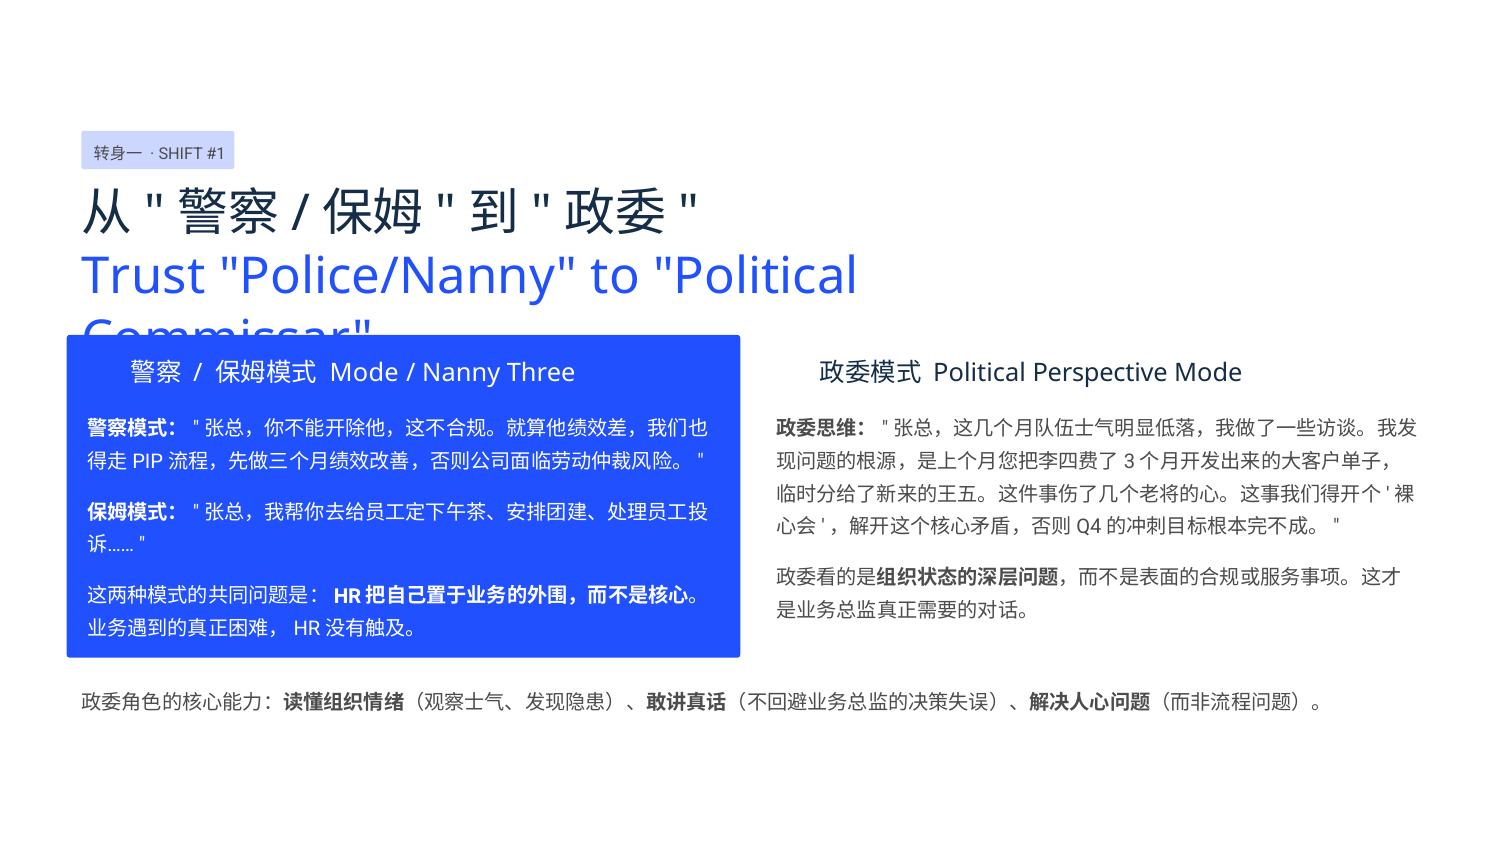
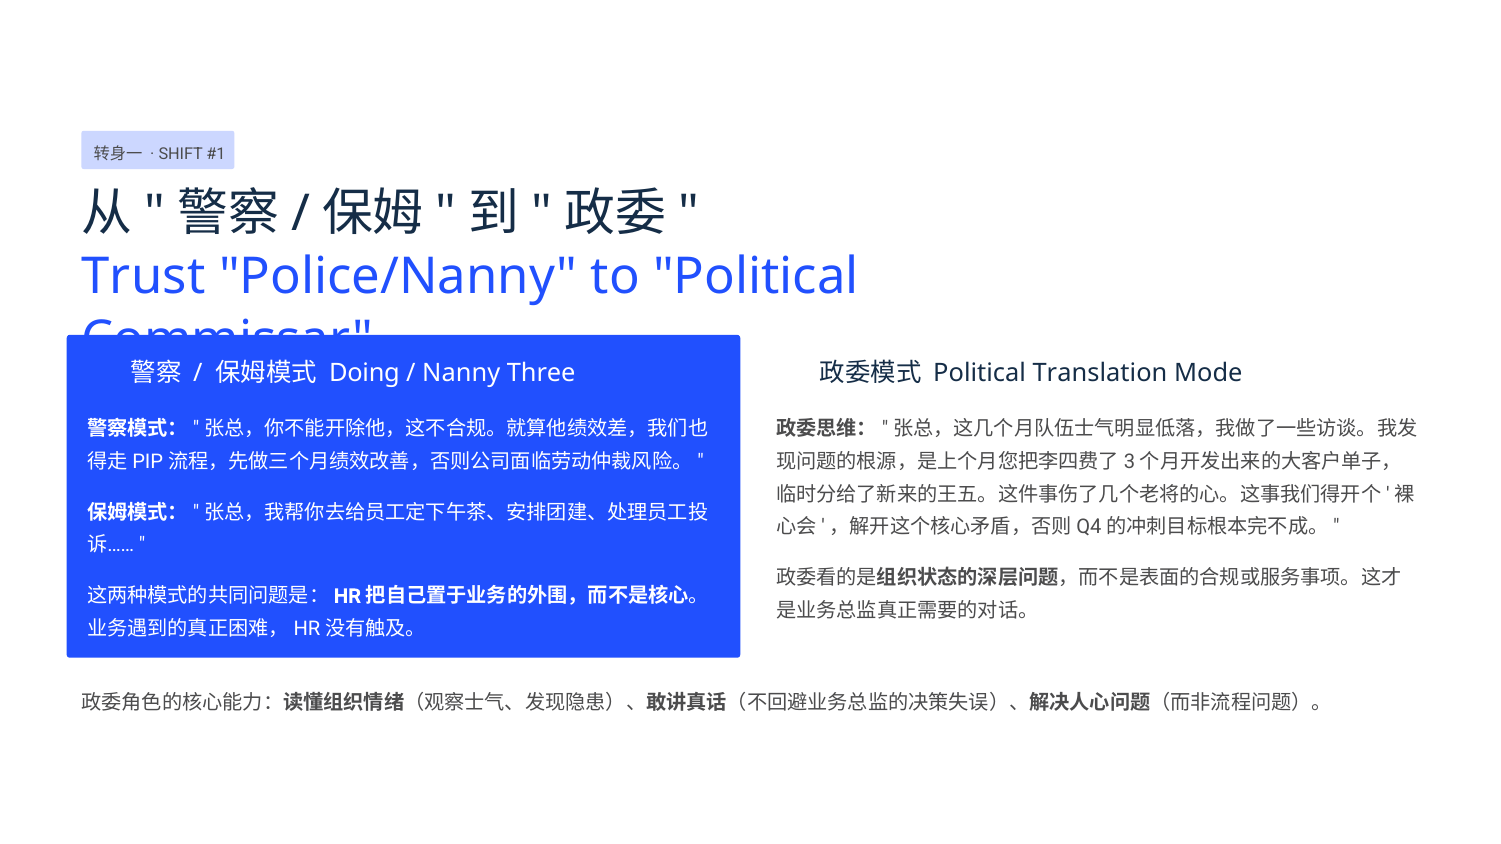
Mode: Mode -> Doing (364, 373)
Perspective: Perspective -> Translation (1100, 373)
